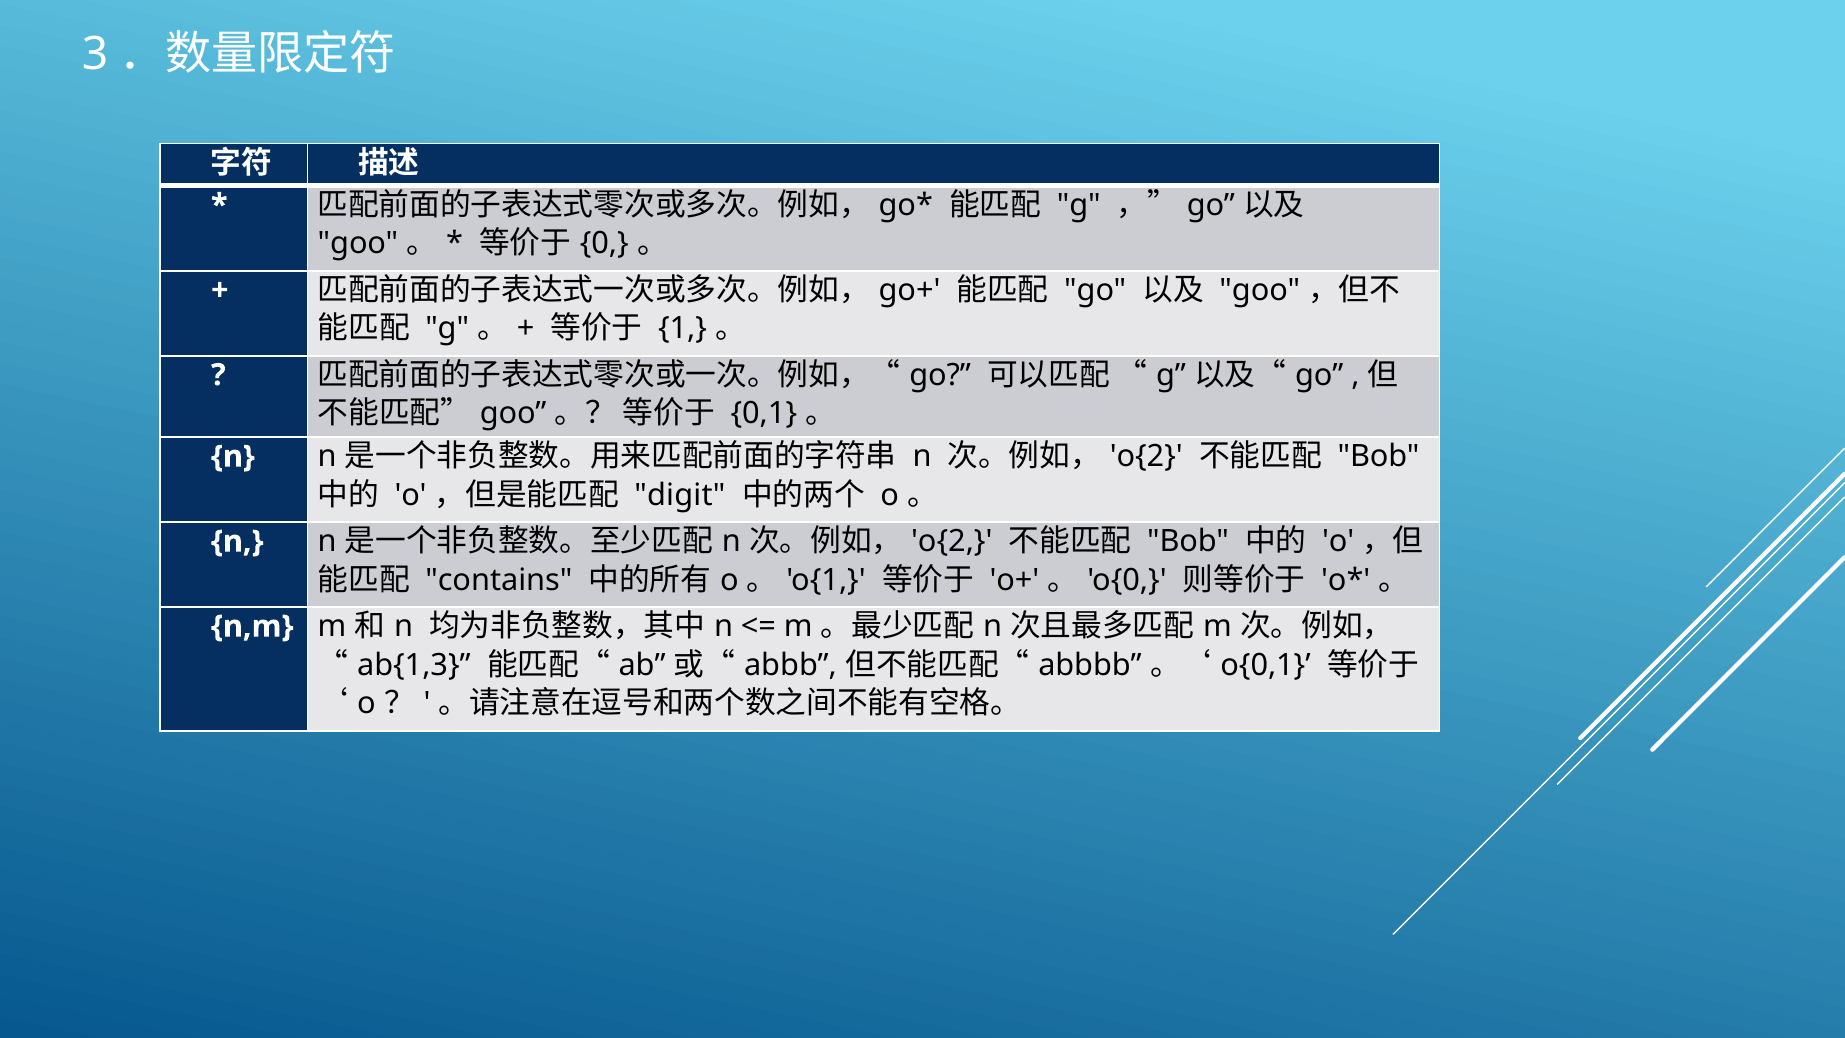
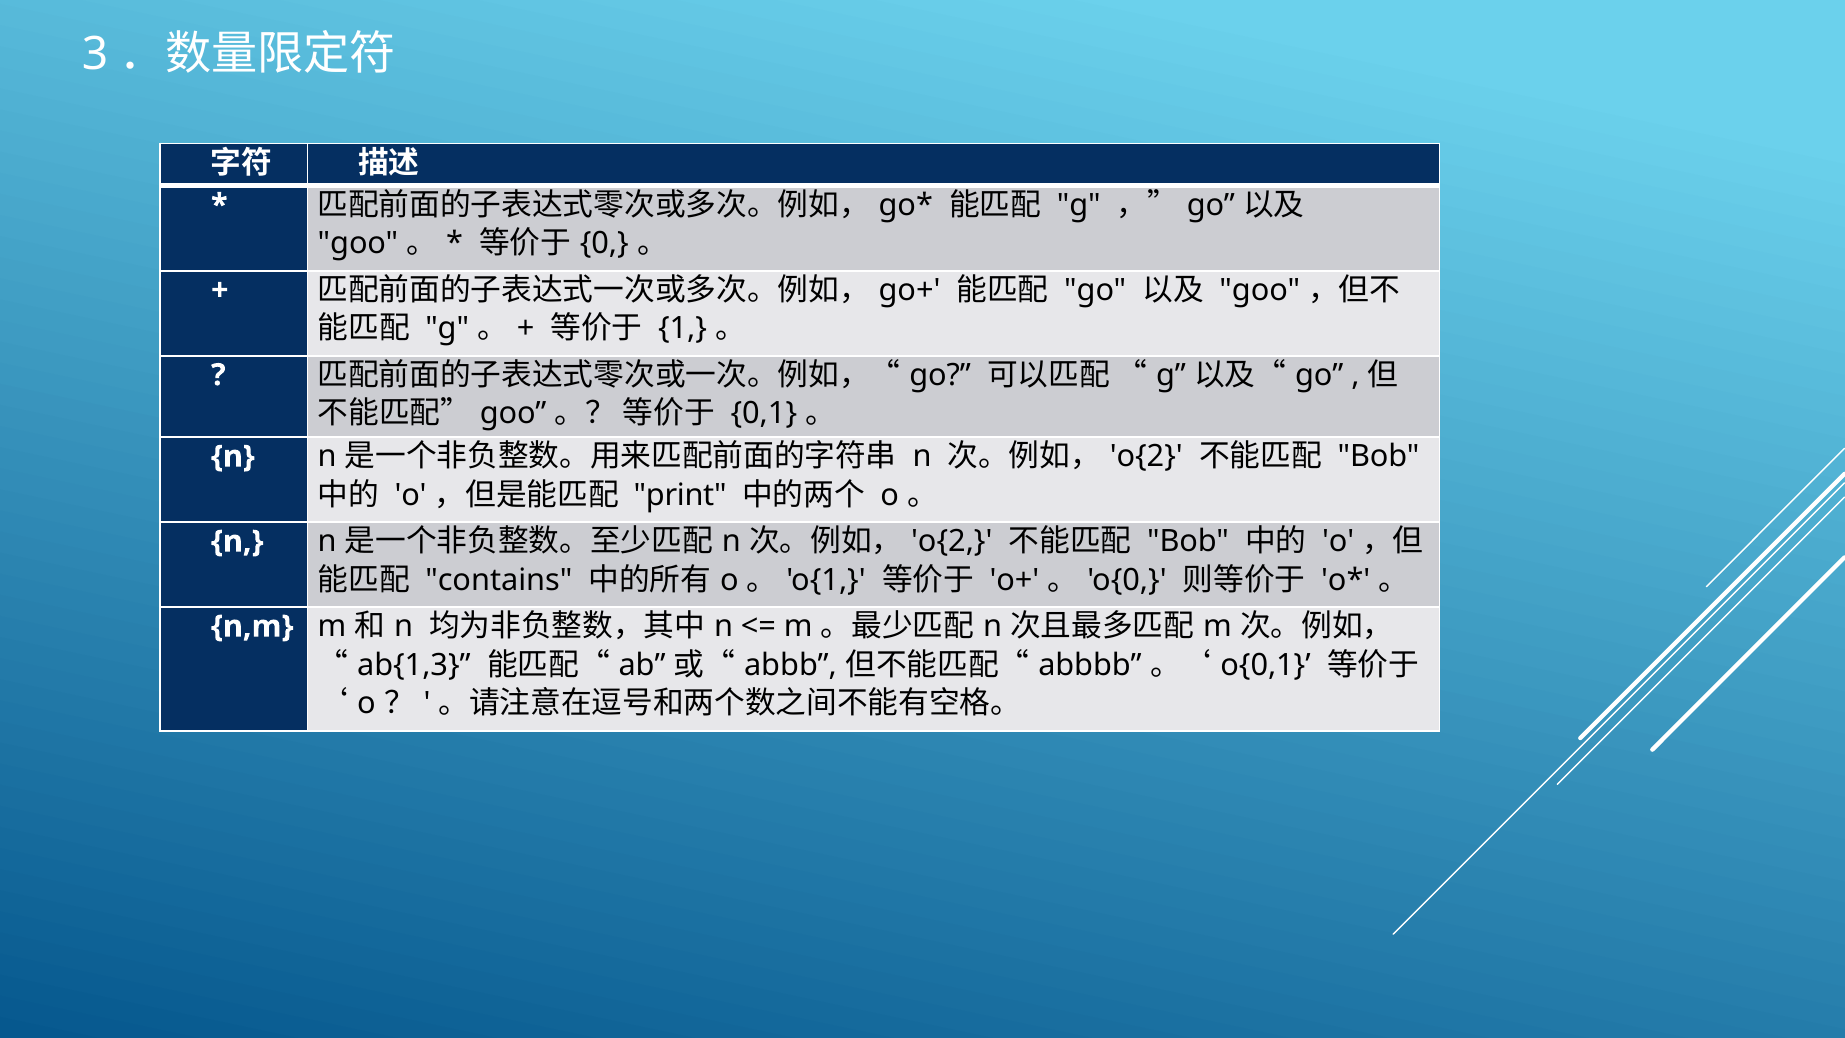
digit: digit -> print (680, 495)
